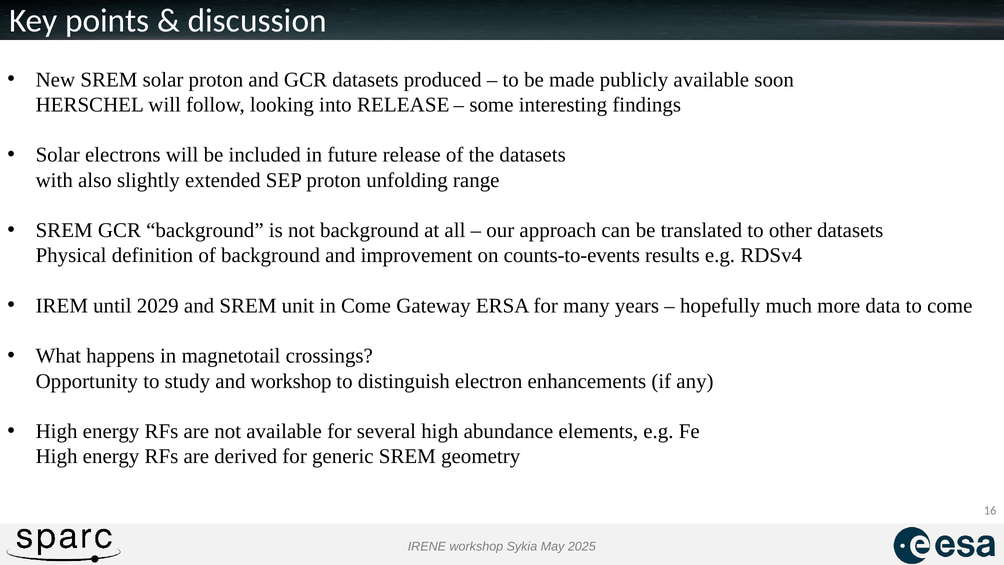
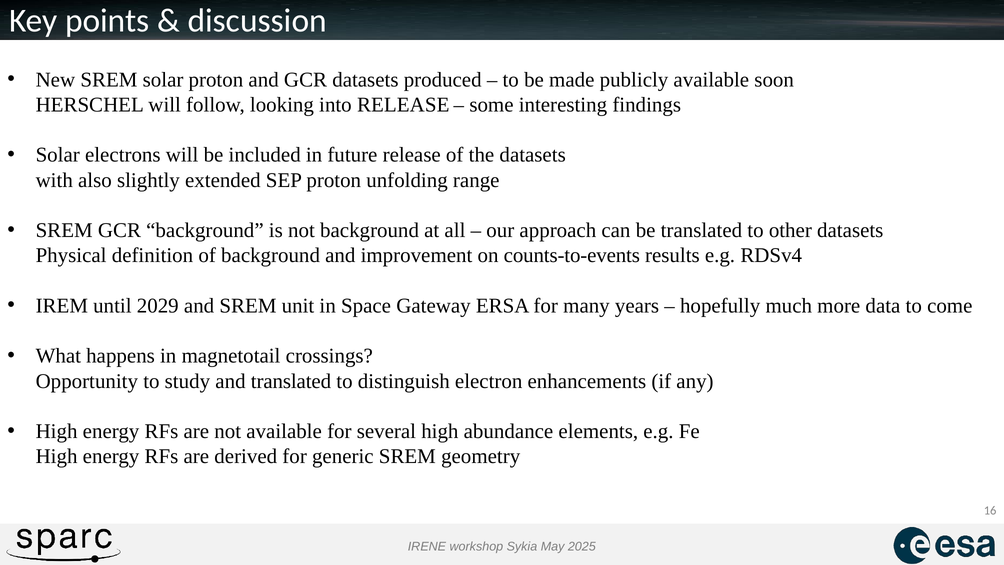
in Come: Come -> Space (366, 306)
and workshop: workshop -> translated (291, 381)
